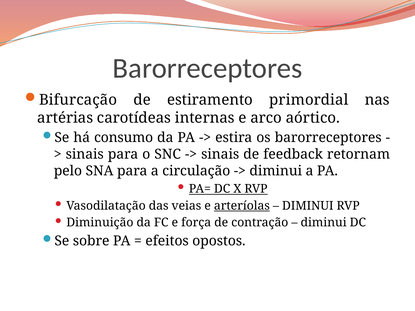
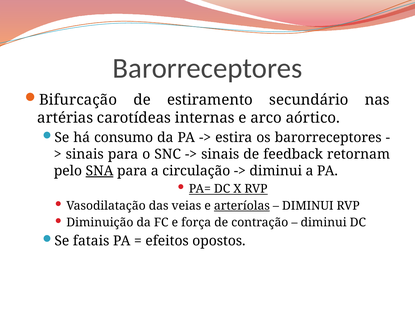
primordial: primordial -> secundário (309, 100)
SNA underline: none -> present (100, 171)
sobre: sobre -> fatais (91, 241)
